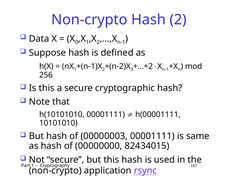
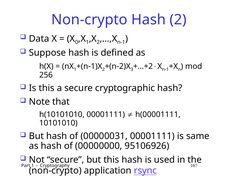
00000003: 00000003 -> 00000031 (104, 136)
82434015: 82434015 -> 95106926 (147, 146)
